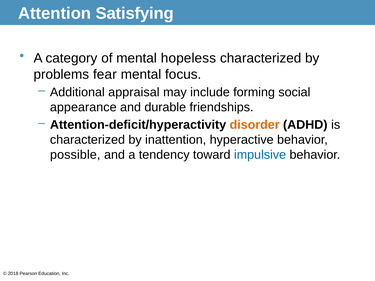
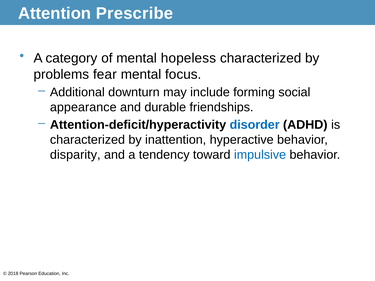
Satisfying: Satisfying -> Prescribe (135, 13)
appraisal: appraisal -> downturn (134, 92)
disorder colour: orange -> blue (255, 125)
possible: possible -> disparity (75, 155)
